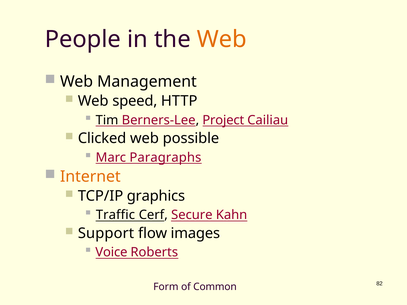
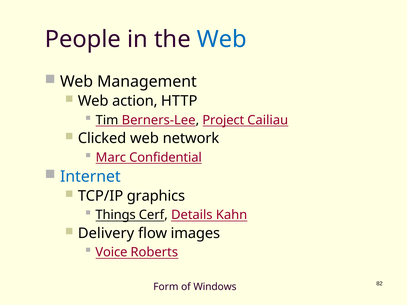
Web colour: orange -> blue (222, 39)
speed: speed -> action (135, 101)
possible: possible -> network (191, 138)
Paragraphs: Paragraphs -> Confidential (166, 158)
Internet colour: orange -> blue (90, 177)
Traffic: Traffic -> Things (116, 215)
Secure: Secure -> Details (192, 215)
Support: Support -> Delivery (106, 233)
Common: Common -> Windows (215, 287)
